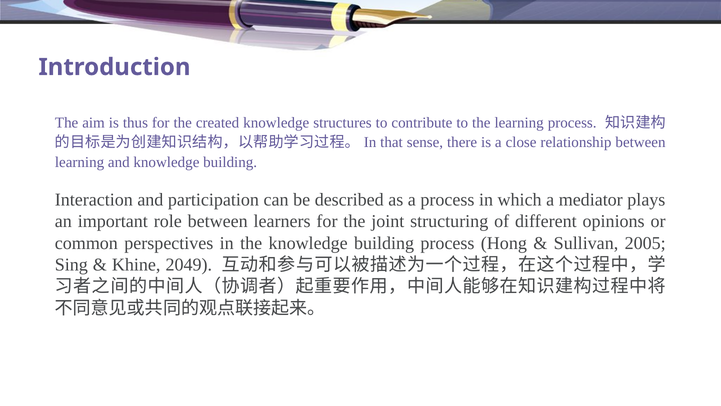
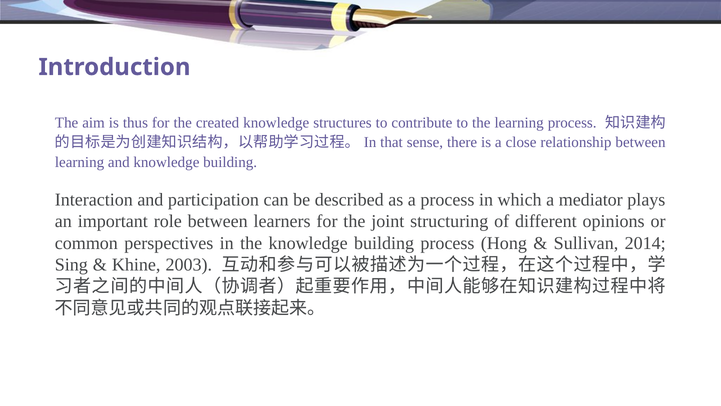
2005: 2005 -> 2014 (645, 243)
2049: 2049 -> 2003 (189, 264)
